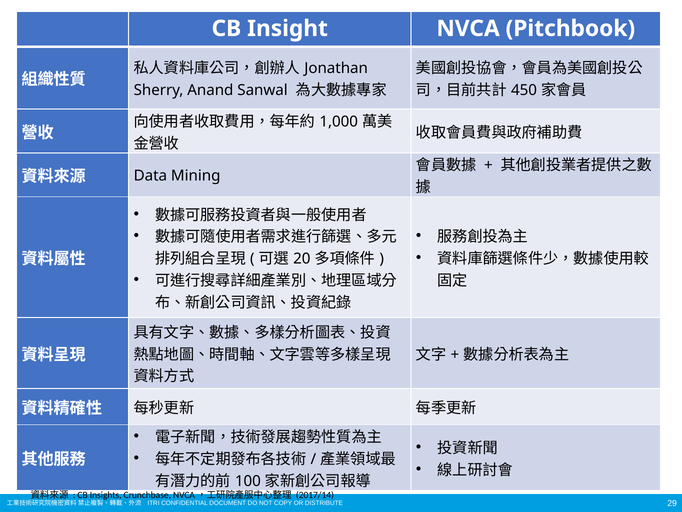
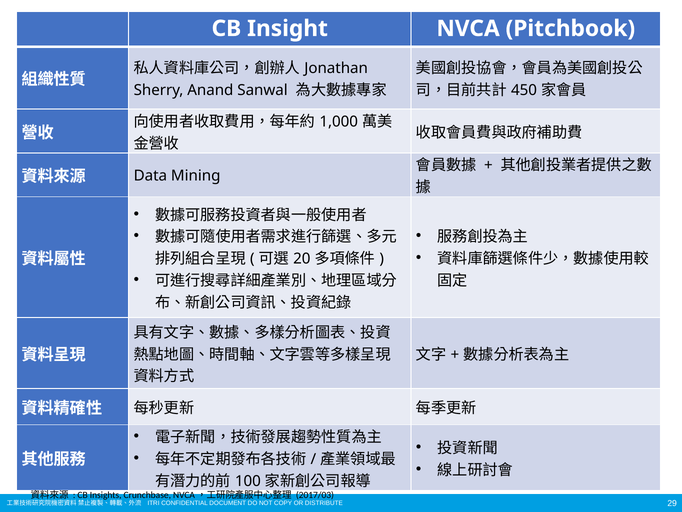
2017/14: 2017/14 -> 2017/03 (315, 495)
